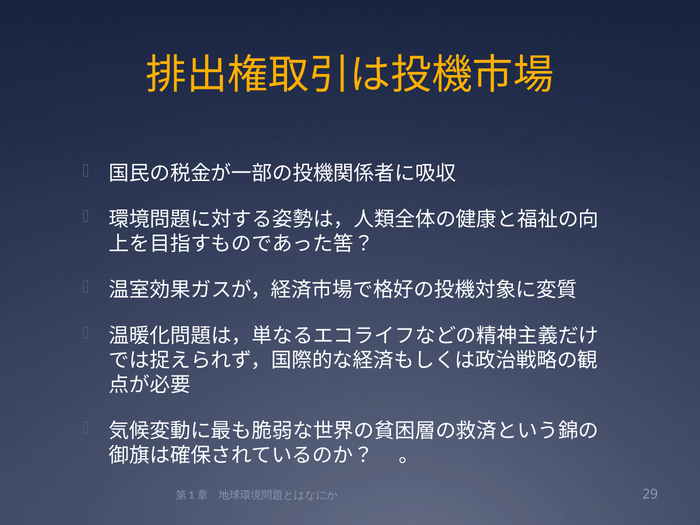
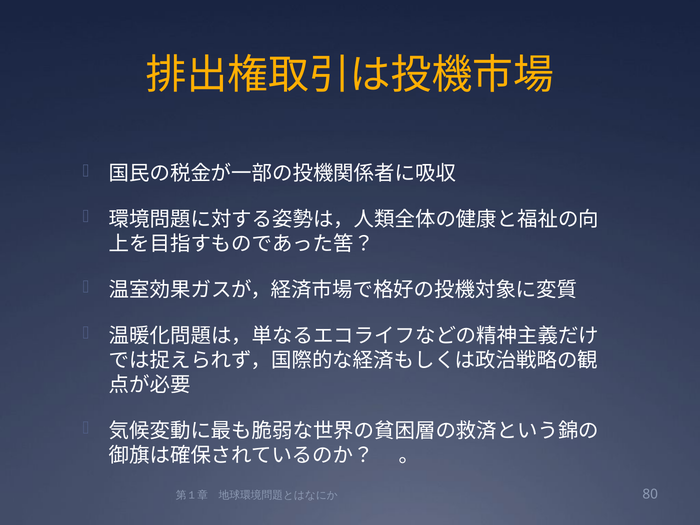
29: 29 -> 80 (650, 494)
